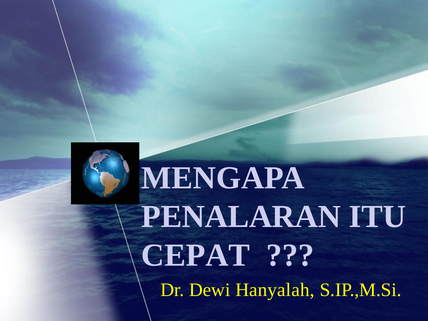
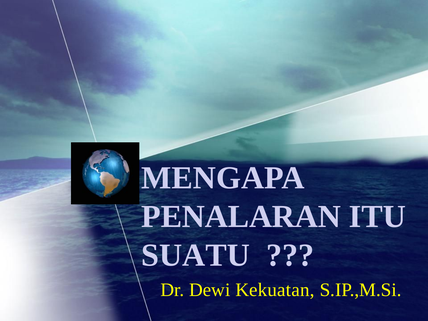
CEPAT: CEPAT -> SUATU (196, 255)
Hanyalah: Hanyalah -> Kekuatan (275, 290)
